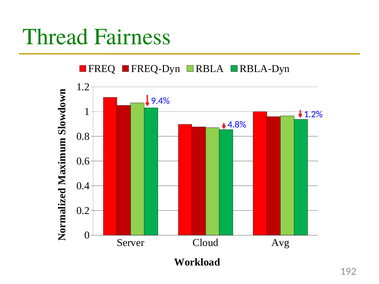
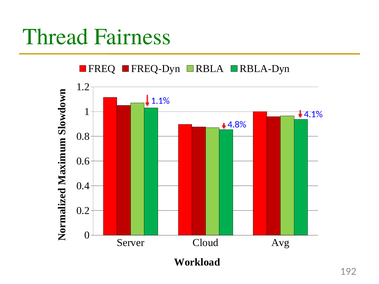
9.4%: 9.4% -> 1.1% (160, 101)
1.2%: 1.2% -> 4.1% (313, 114)
